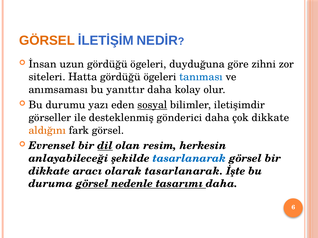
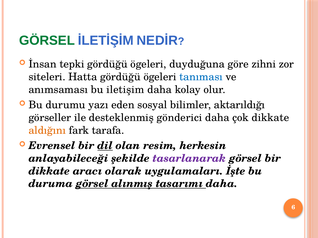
GÖRSEL colour: orange -> green (47, 41)
uzun: uzun -> tepki (72, 64)
yanıttır: yanıttır -> iletişim (125, 90)
sosyal underline: present -> none (152, 105)
iletişimdir: iletişimdir -> aktarıldığı (239, 105)
fark görsel: görsel -> tarafa (108, 131)
tasarlanarak colour: blue -> purple (189, 159)
olarak tasarlanarak: tasarlanarak -> uygulamaları (184, 171)
nedenle: nedenle -> alınmış (132, 184)
